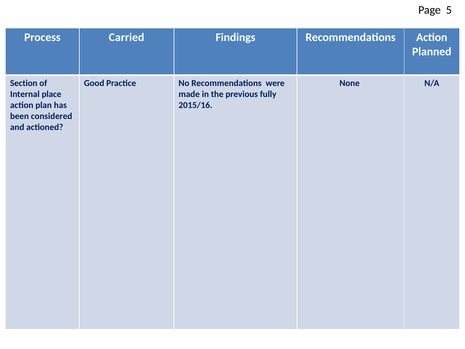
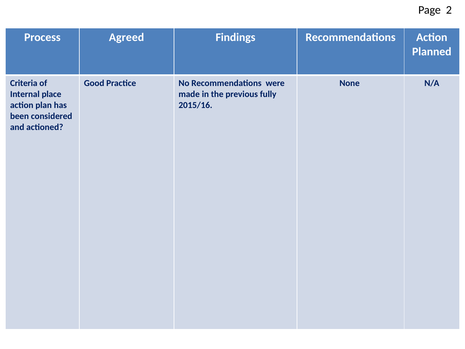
5: 5 -> 2 (449, 10)
Carried: Carried -> Agreed (127, 37)
Section: Section -> Criteria (24, 83)
